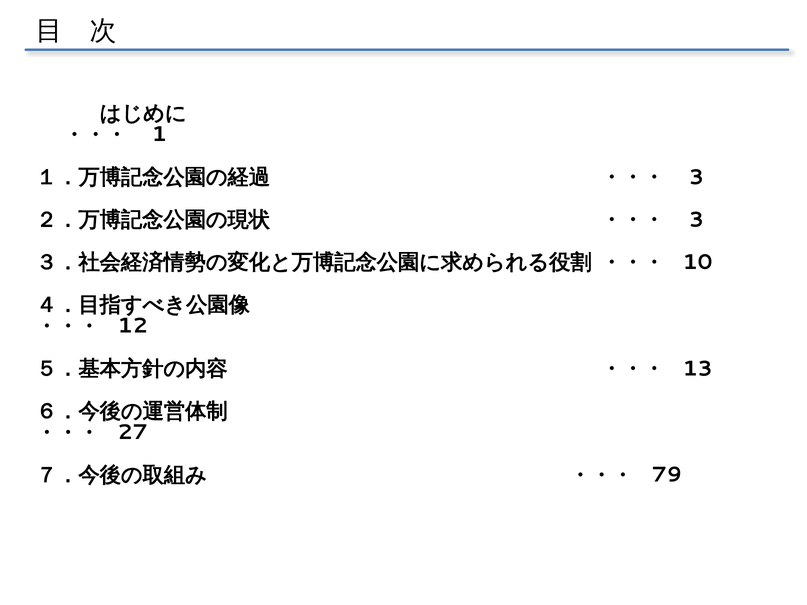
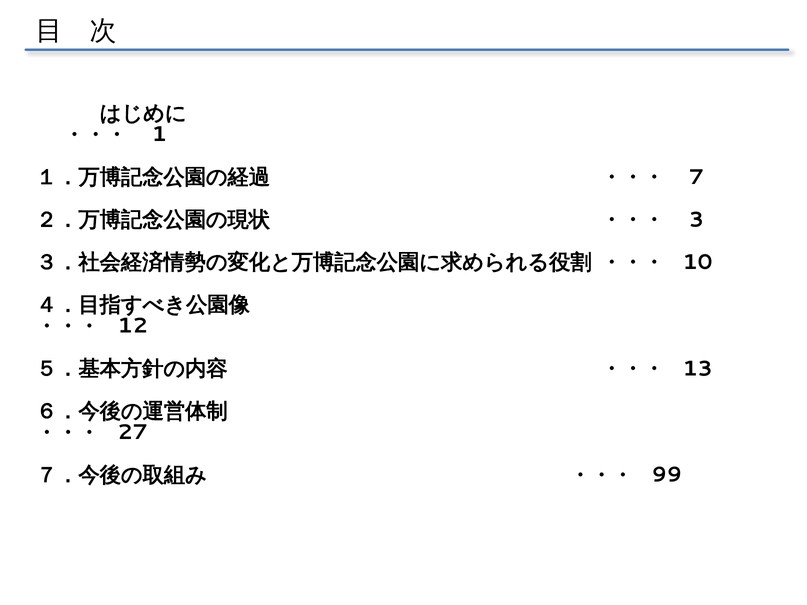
3: 3 -> 7 (696, 177)
79: 79 -> 99 (667, 475)
